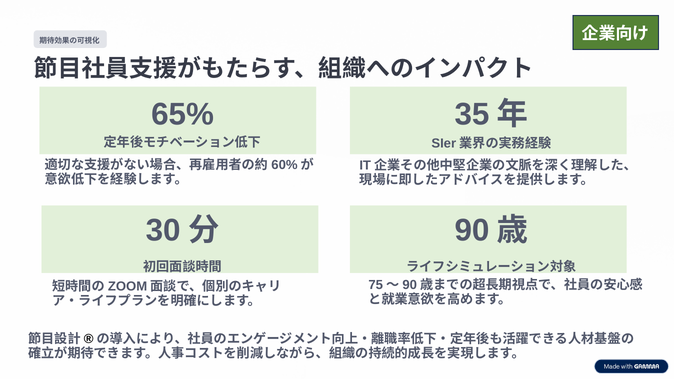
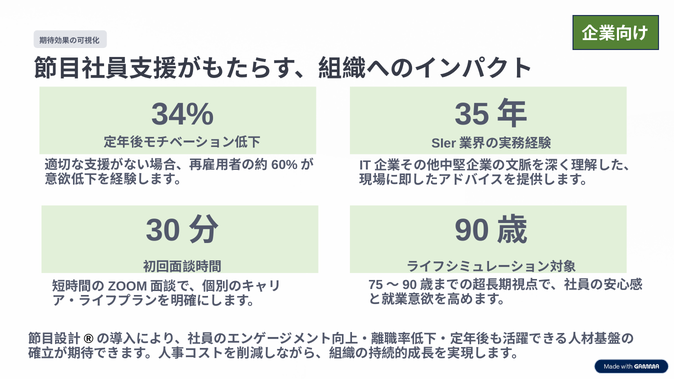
65%: 65% -> 34% (183, 114)
